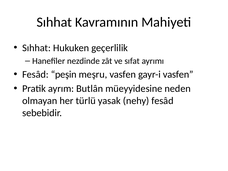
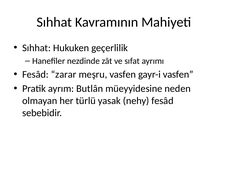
peşin: peşin -> zarar (64, 74)
